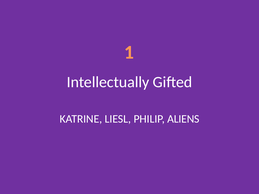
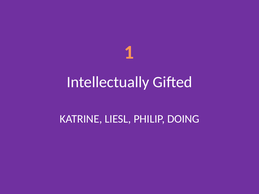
ALIENS: ALIENS -> DOING (183, 119)
